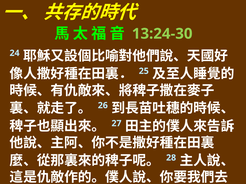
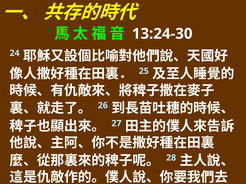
13:24-30 colour: light green -> white (162, 34)
